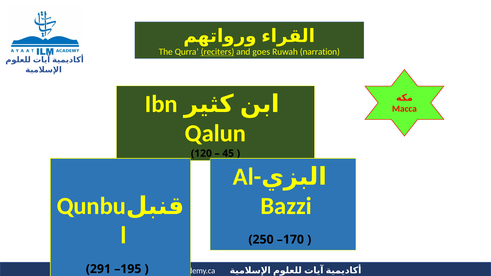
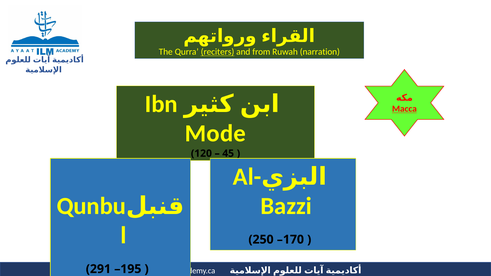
goes: goes -> from (261, 52)
Macca underline: none -> present (404, 109)
Qalun: Qalun -> Mode (215, 134)
